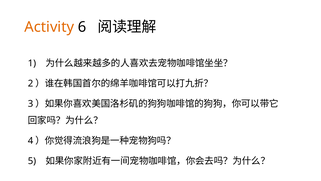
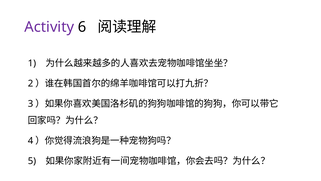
Activity colour: orange -> purple (49, 27)
